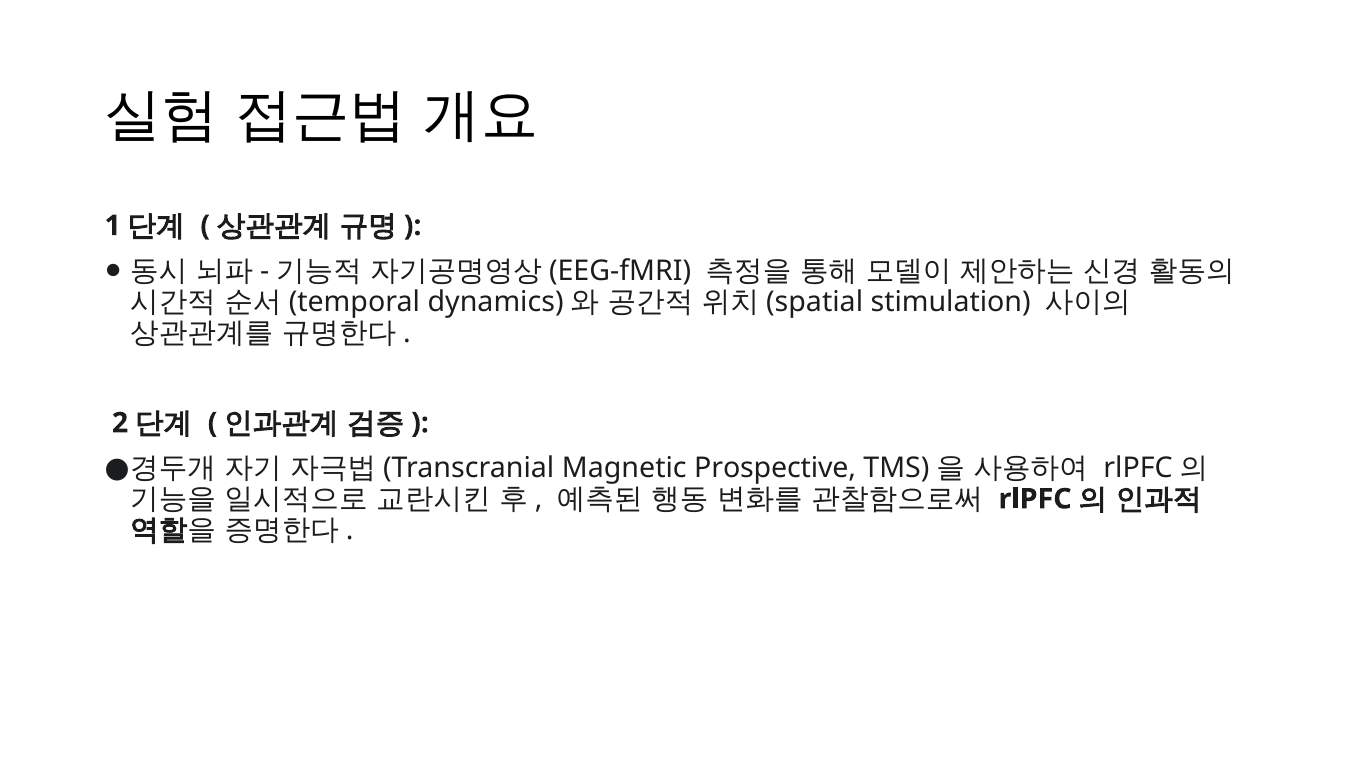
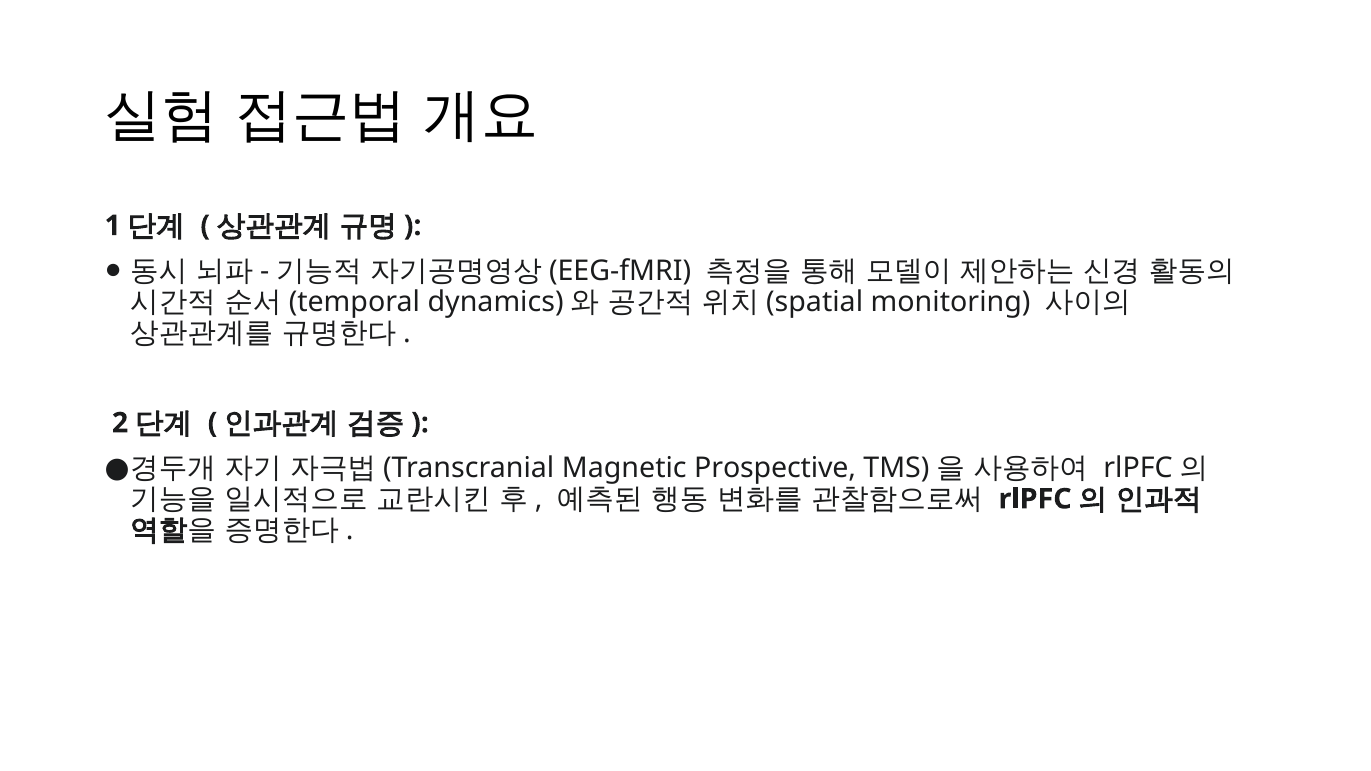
stimulation: stimulation -> monitoring (951, 302)
